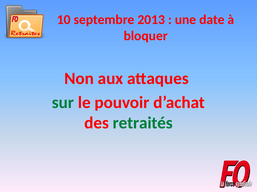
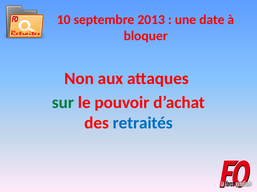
retraités colour: green -> blue (143, 123)
